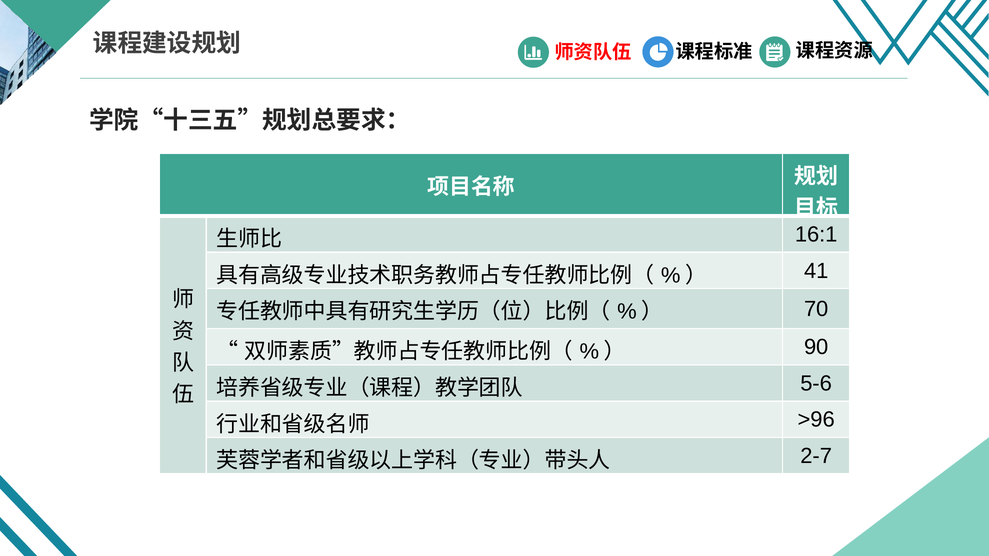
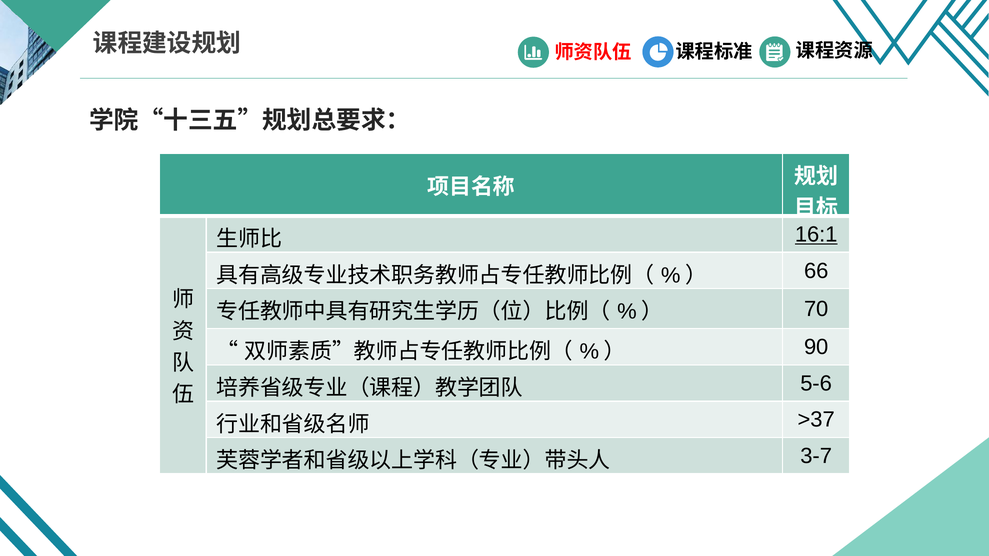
16:1 underline: none -> present (816, 235)
41: 41 -> 66 (816, 271)
>96: >96 -> >37 (816, 420)
2-7: 2-7 -> 3-7 (816, 456)
